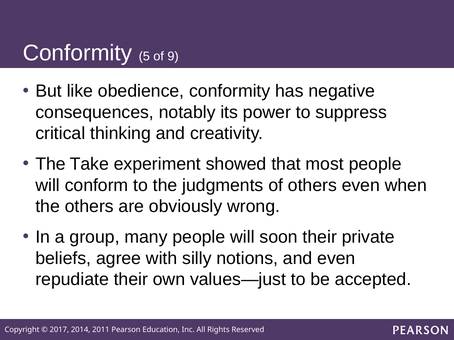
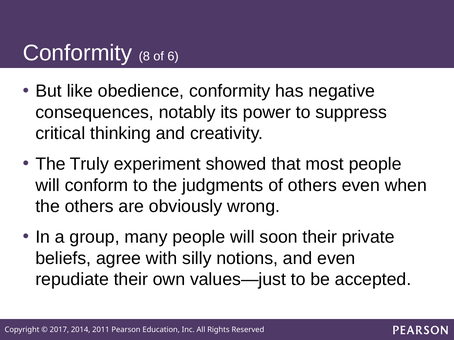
5: 5 -> 8 (144, 56)
9: 9 -> 6 (173, 56)
Take: Take -> Truly (89, 164)
